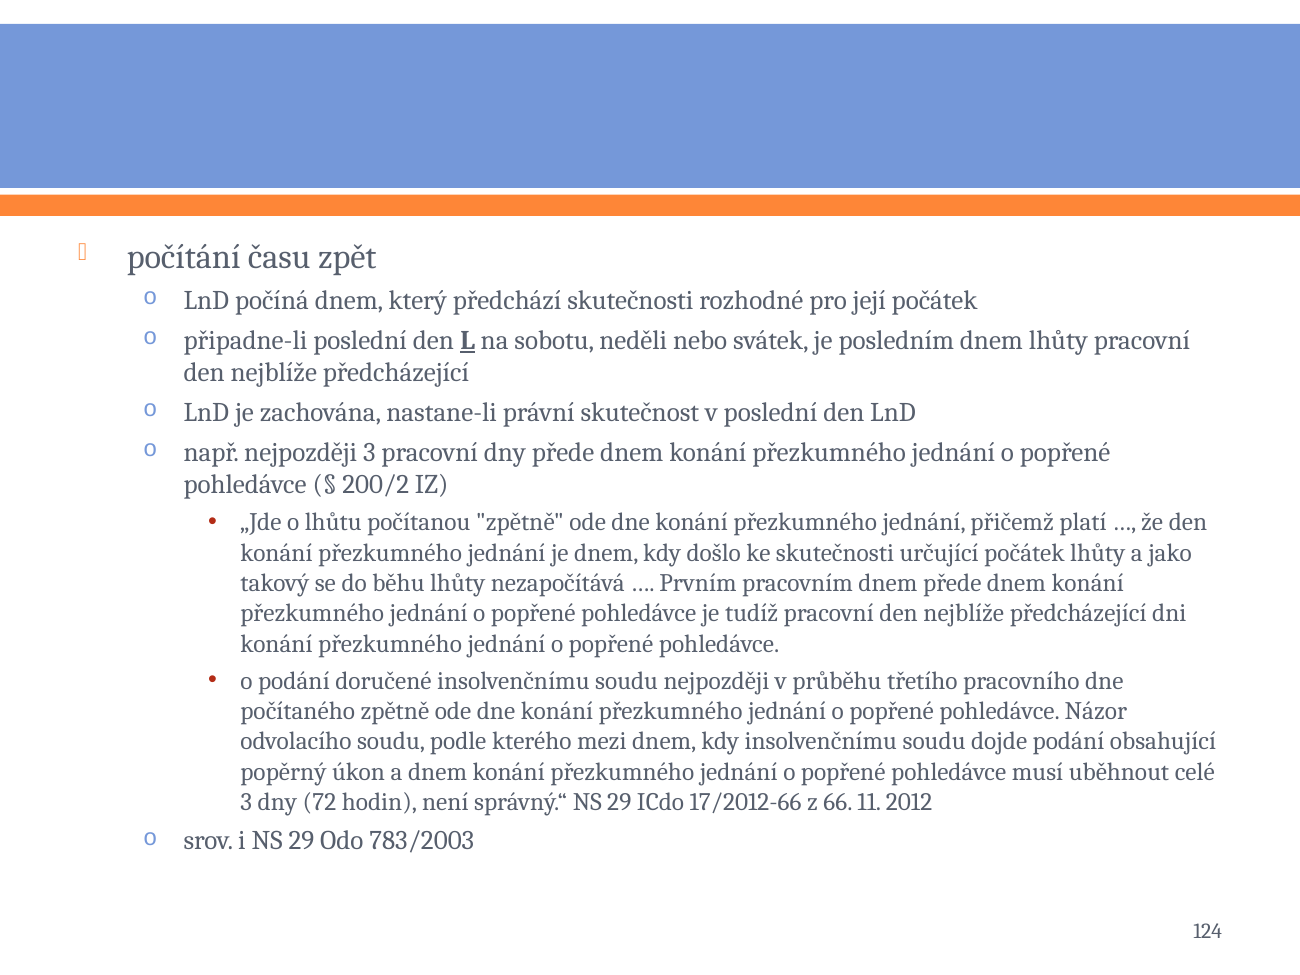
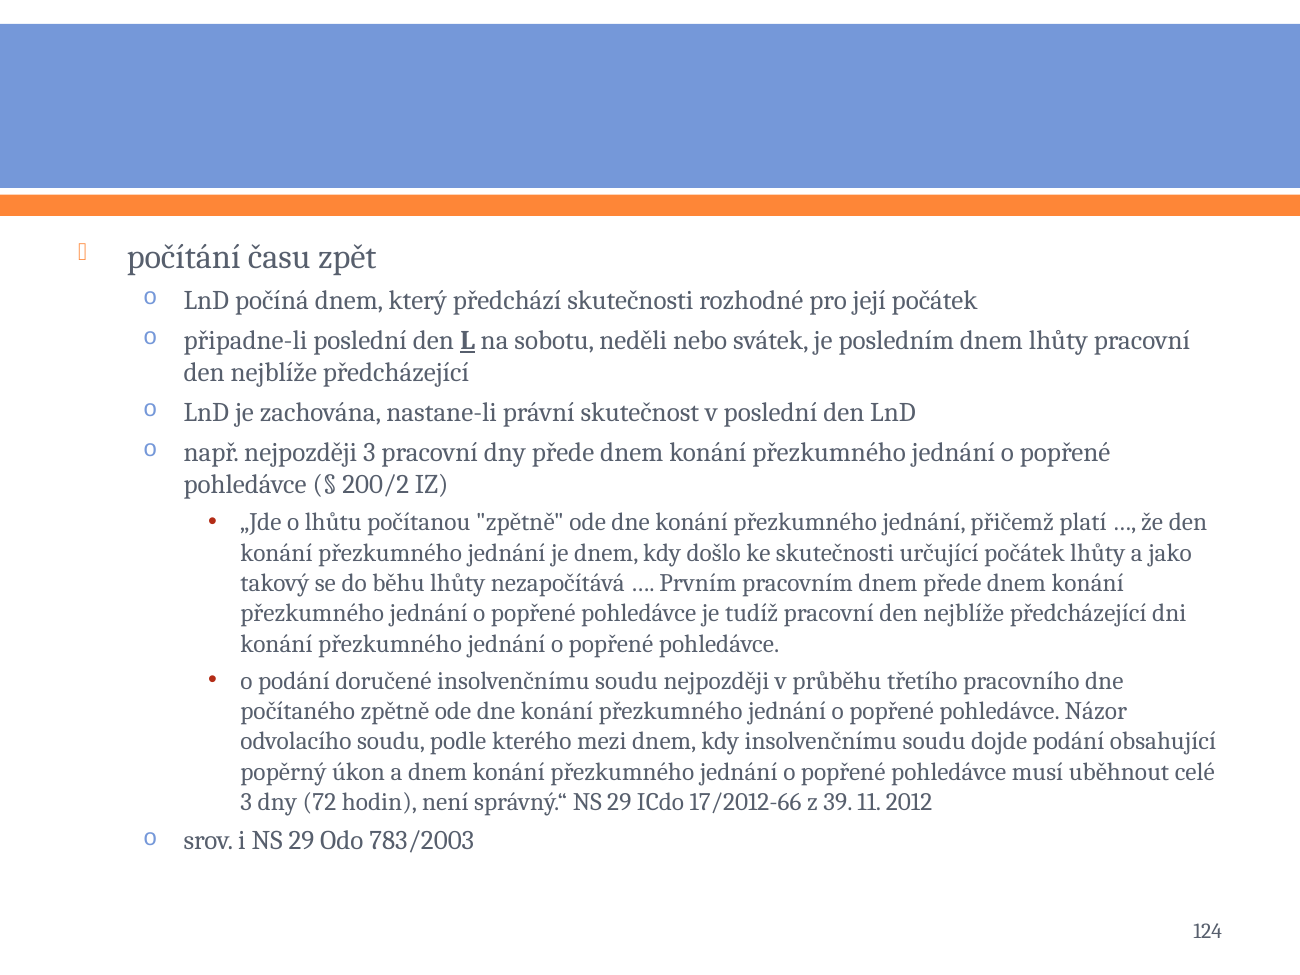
66: 66 -> 39 (838, 802)
